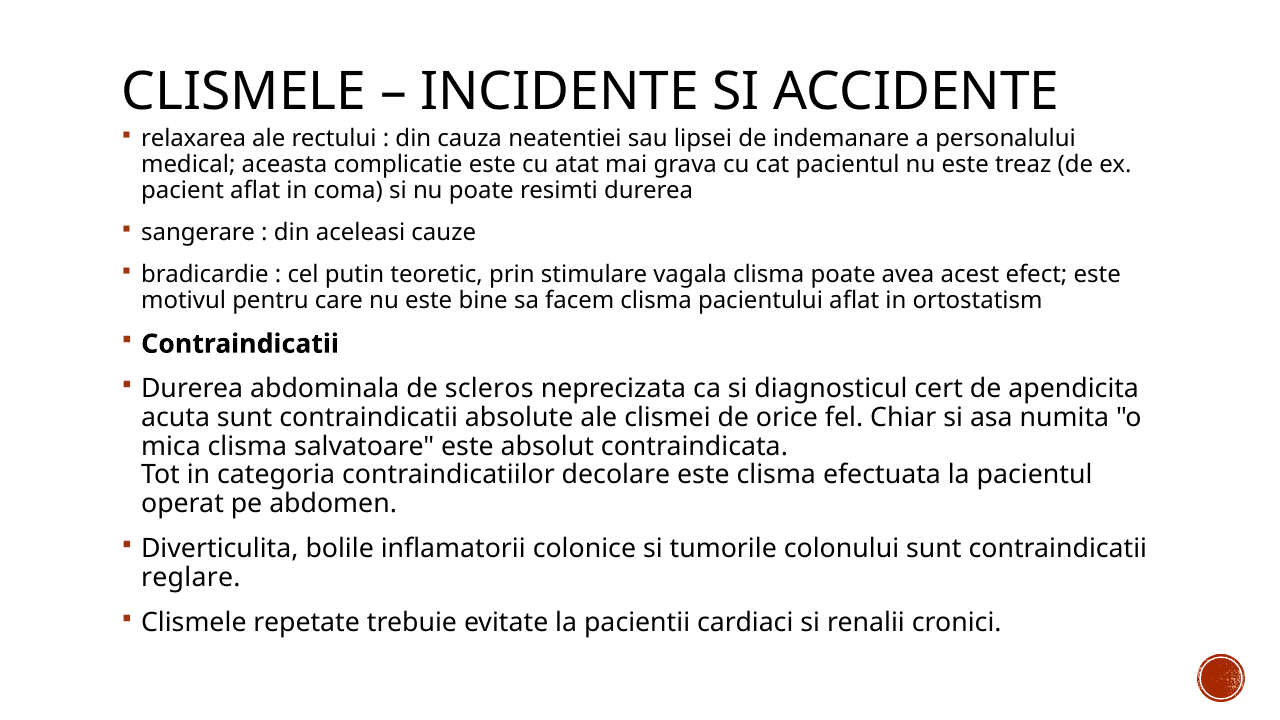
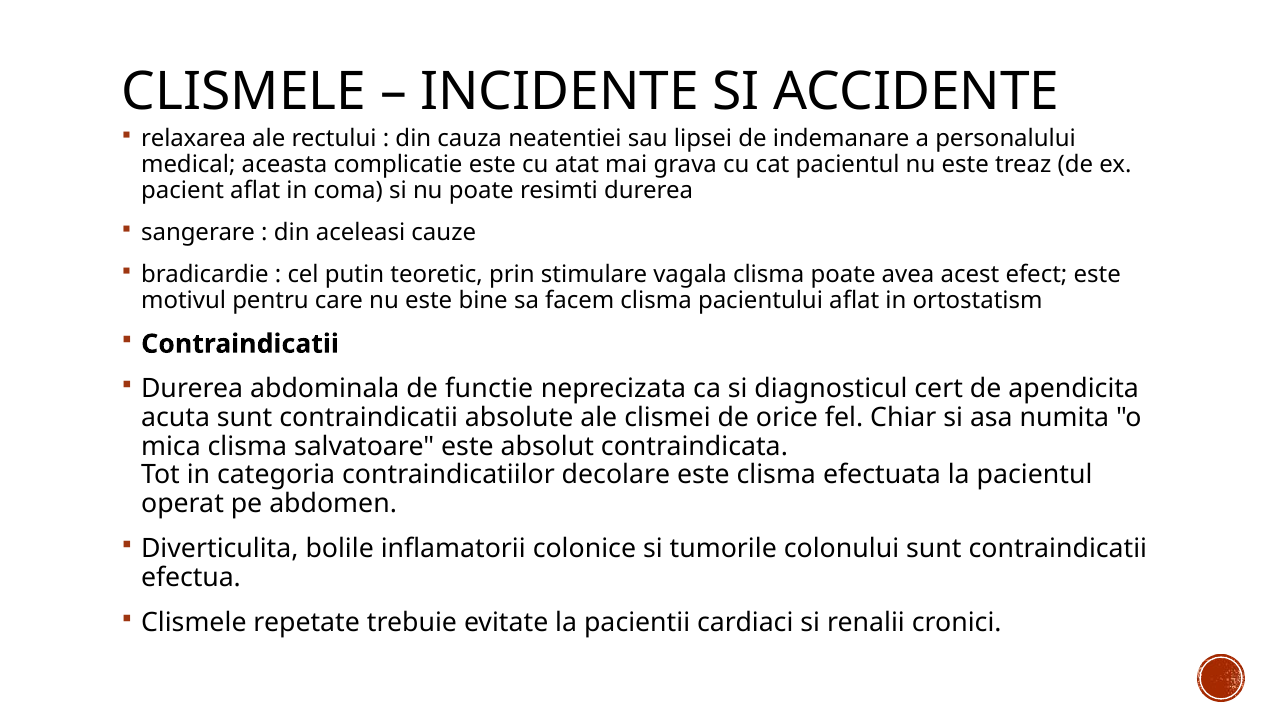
scleros: scleros -> functie (489, 389)
reglare: reglare -> efectua (191, 578)
